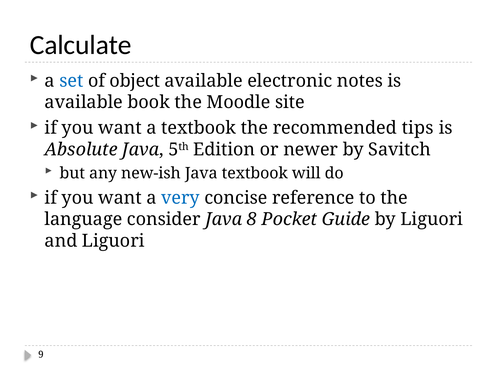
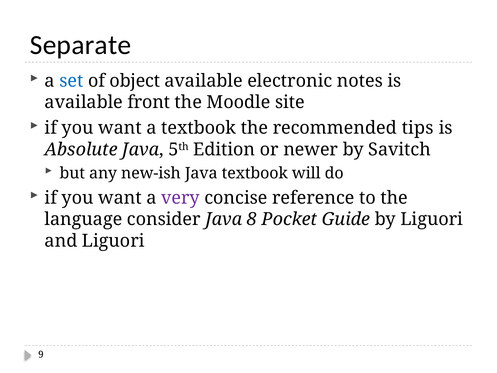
Calculate: Calculate -> Separate (81, 45)
book: book -> front (149, 102)
very colour: blue -> purple (180, 198)
